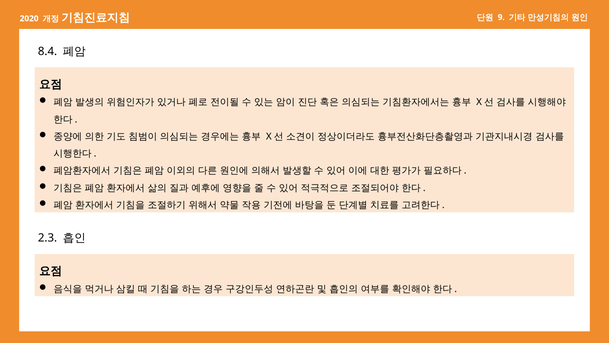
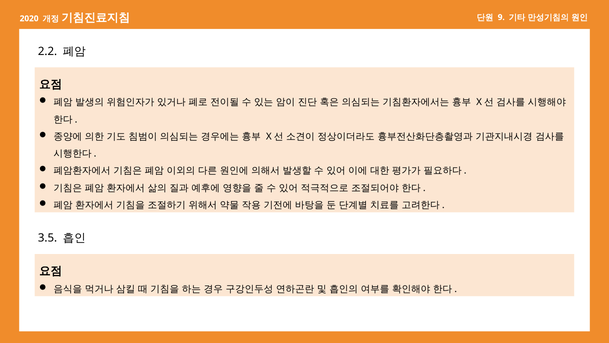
8.4: 8.4 -> 2.2 (48, 51)
2.3: 2.3 -> 3.5 (48, 238)
